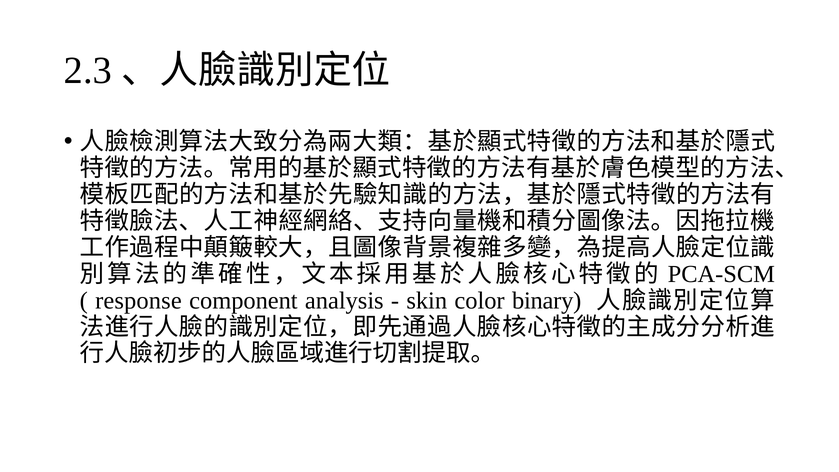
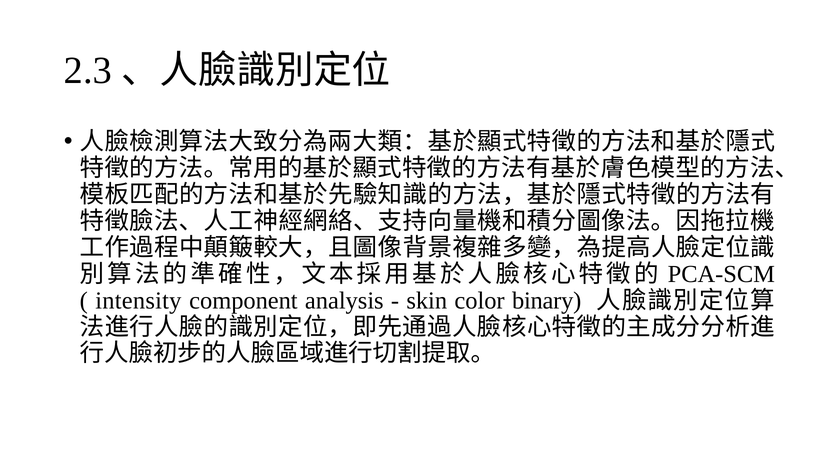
response: response -> intensity (138, 300)
